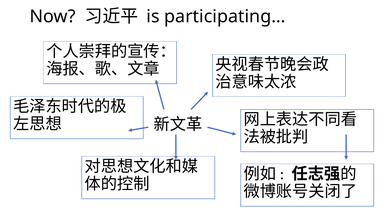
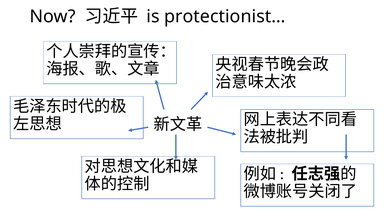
participating…: participating… -> protectionist… (225, 16)
